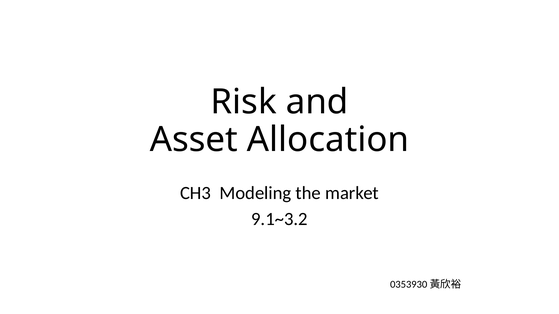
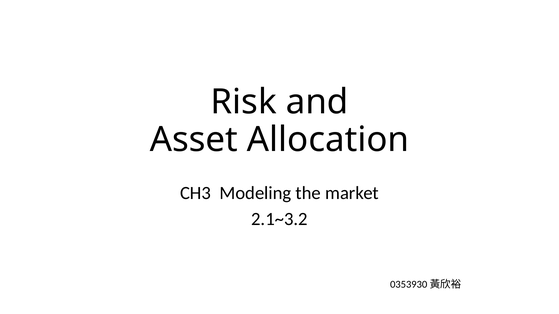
9.1~3.2: 9.1~3.2 -> 2.1~3.2 (279, 219)
